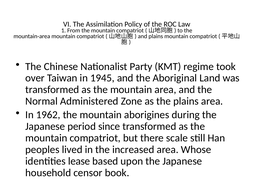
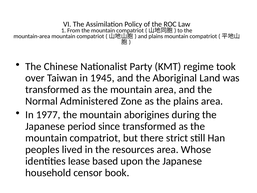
1962: 1962 -> 1977 (48, 115)
scale: scale -> strict (177, 138)
increased: increased -> resources (133, 149)
